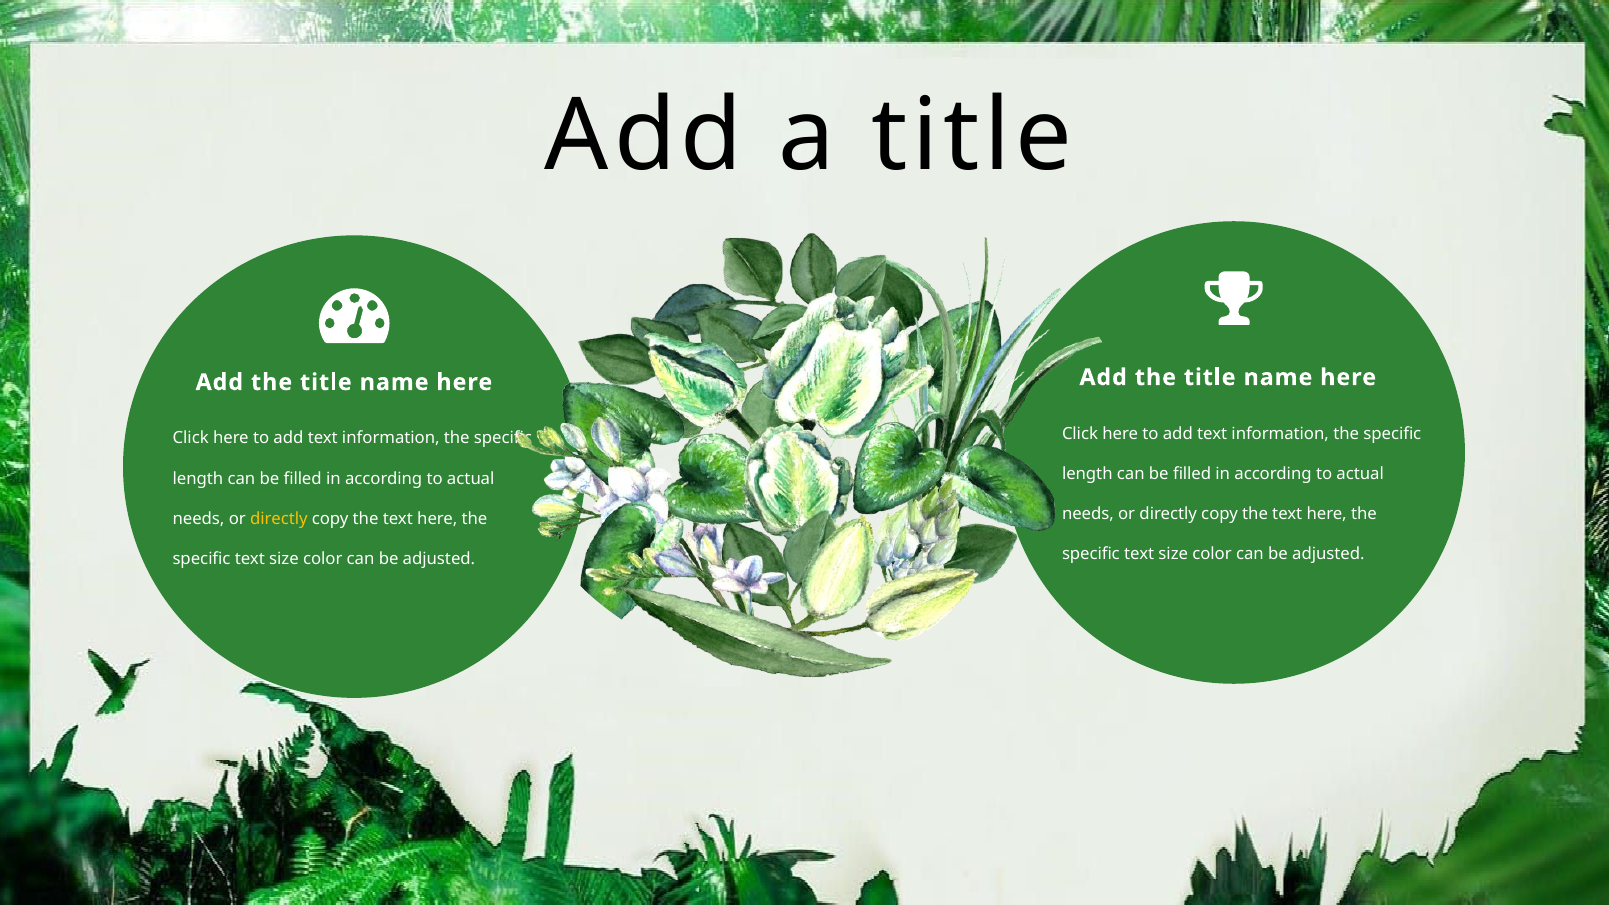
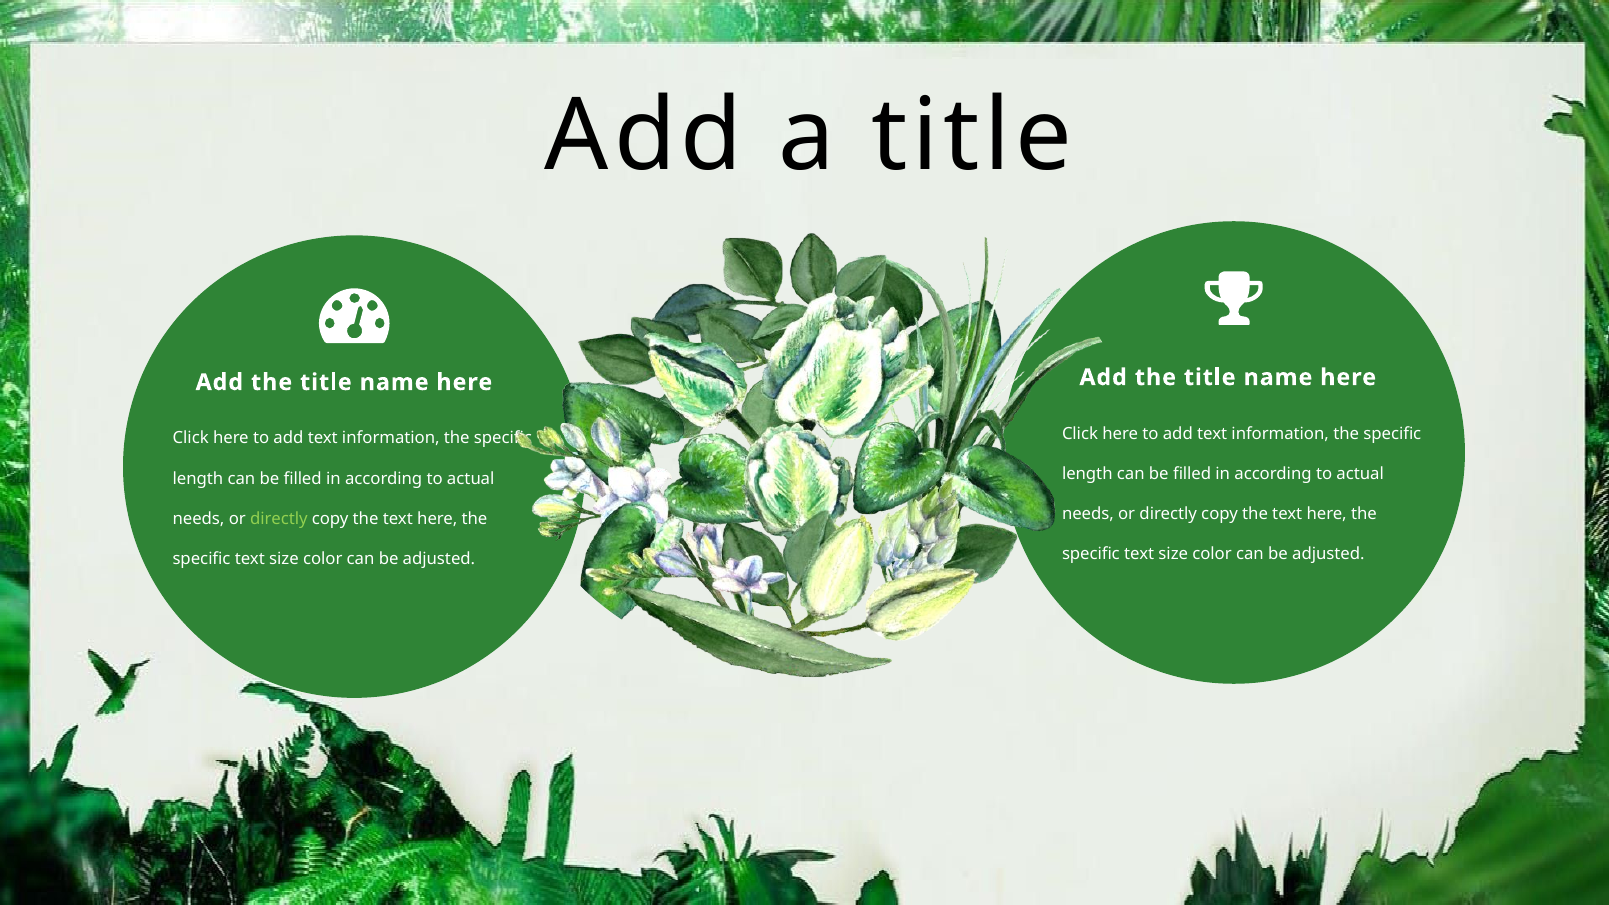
directly colour: yellow -> light green (279, 519)
